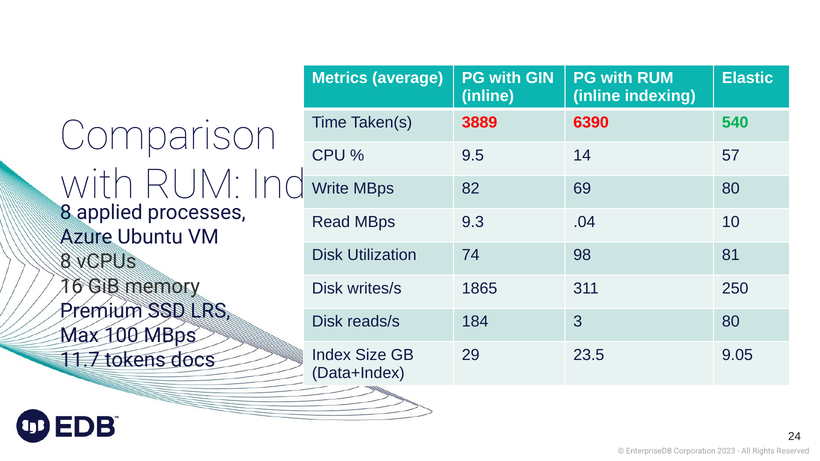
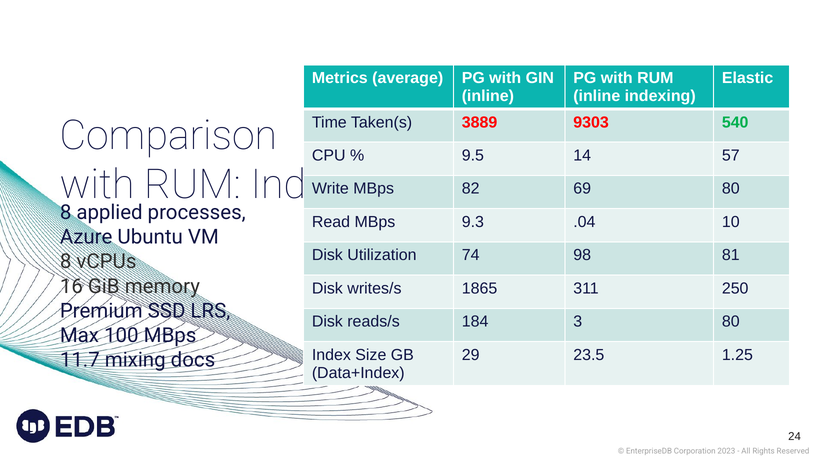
6390: 6390 -> 9303 (591, 122)
9.05: 9.05 -> 1.25 (737, 355)
tokens: tokens -> mixing (135, 360)
